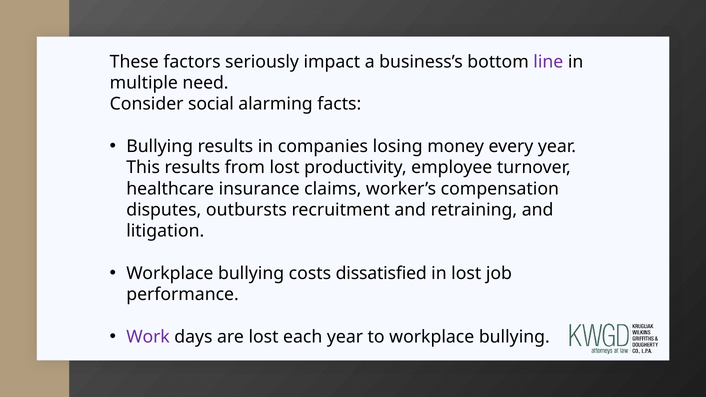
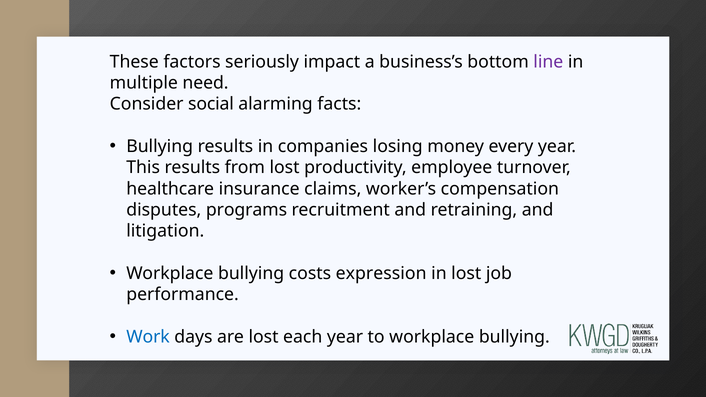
outbursts: outbursts -> programs (247, 210)
dissatisfied: dissatisfied -> expression (381, 274)
Work colour: purple -> blue (148, 337)
